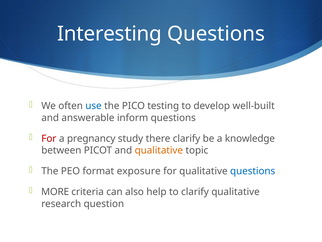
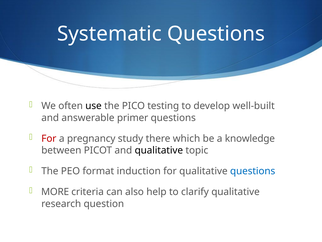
Interesting: Interesting -> Systematic (109, 34)
use colour: blue -> black (94, 106)
inform: inform -> primer (133, 118)
there clarify: clarify -> which (186, 138)
qualitative colour: orange -> black (159, 150)
exposure: exposure -> induction (139, 171)
